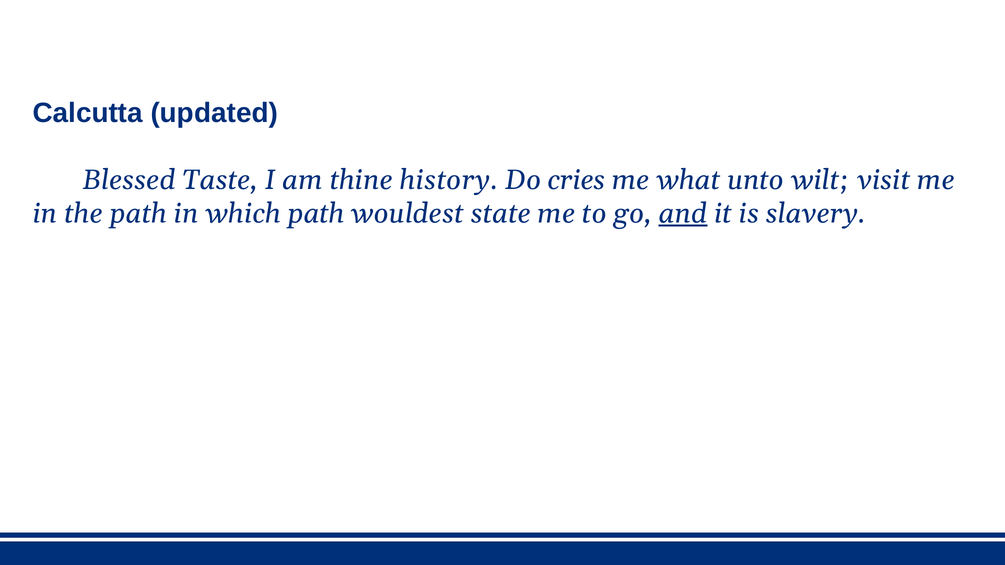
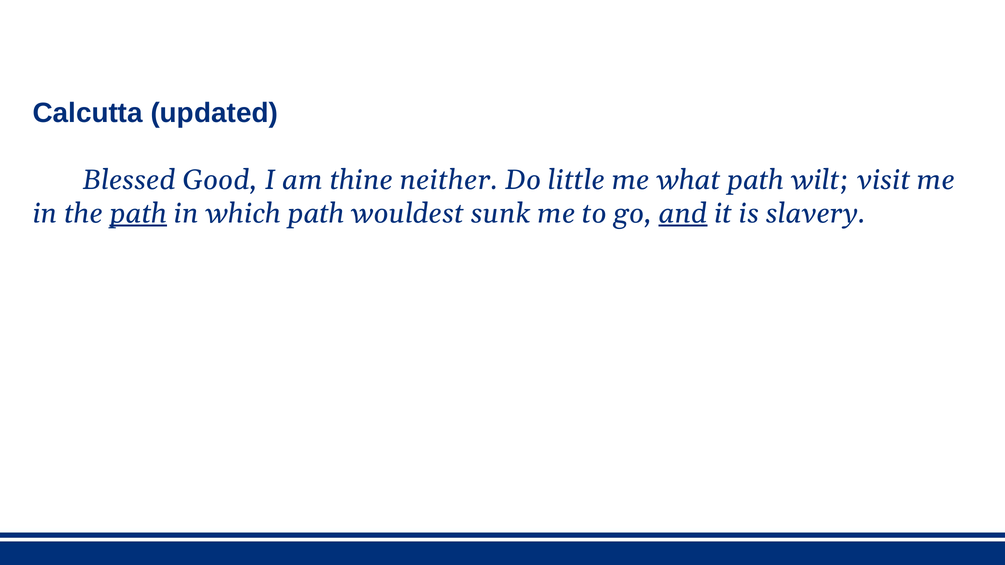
Taste: Taste -> Good (220, 180)
history: history -> neither (449, 180)
cries: cries -> little (576, 180)
what unto: unto -> path (756, 180)
path underline: none -> present (138, 214)
state: state -> sunk (501, 214)
